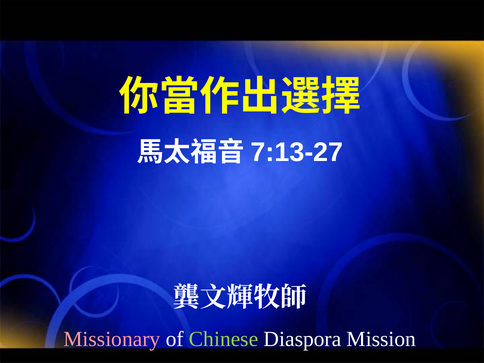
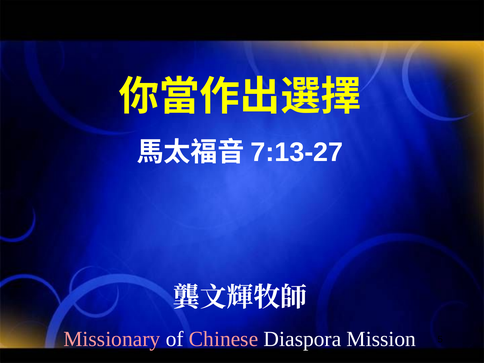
Chinese colour: light green -> pink (224, 339)
